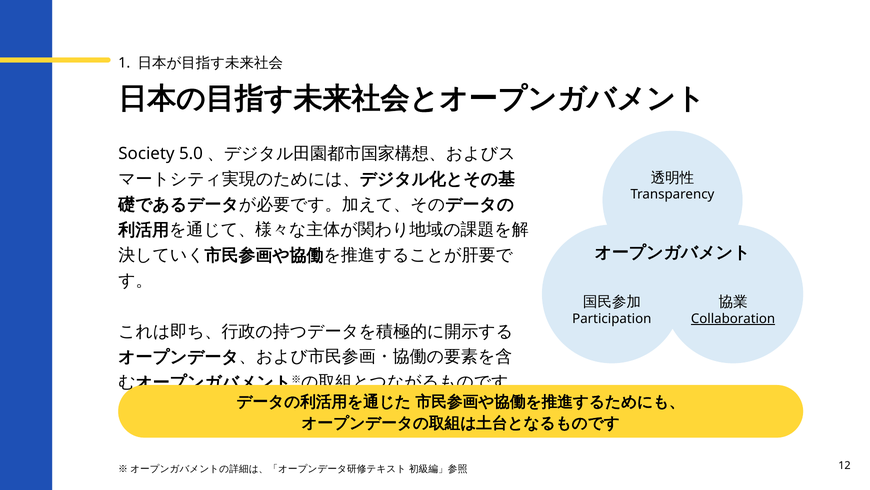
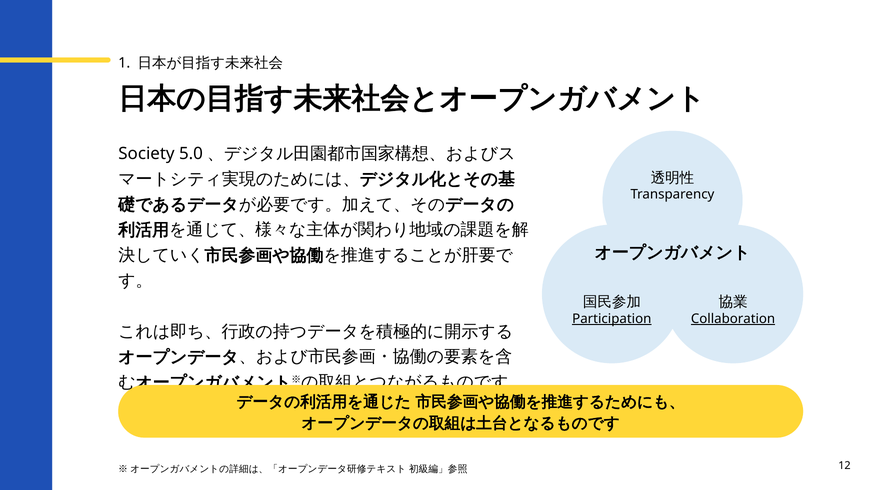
Participation underline: none -> present (612, 318)
